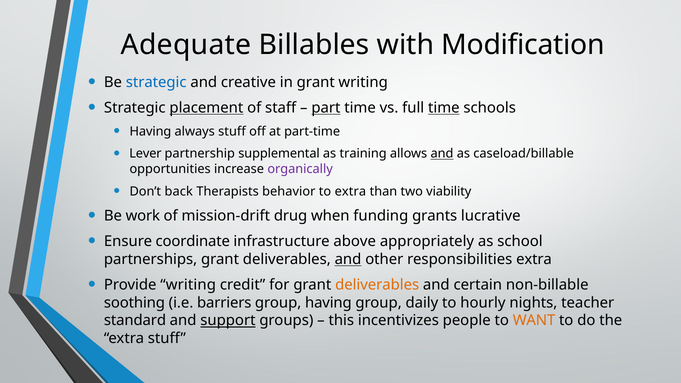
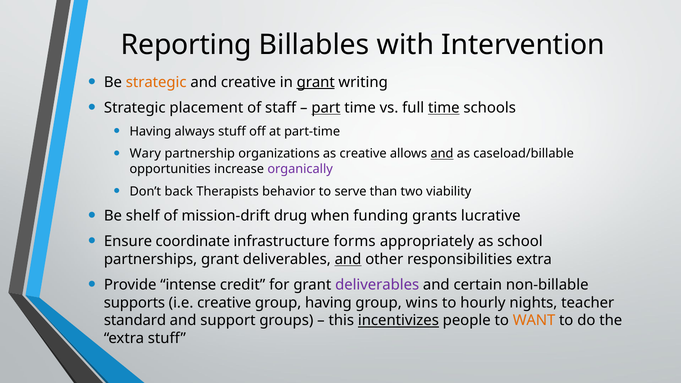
Adequate: Adequate -> Reporting (186, 45)
Modification: Modification -> Intervention (523, 45)
strategic colour: blue -> orange (156, 82)
grant underline: none -> present (316, 82)
placement underline: present -> none (206, 108)
Lever: Lever -> Wary (145, 154)
supplemental: supplemental -> organizations (279, 154)
as training: training -> creative (363, 154)
to extra: extra -> serve (350, 192)
work: work -> shelf (143, 216)
above: above -> forms (355, 241)
Provide writing: writing -> intense (188, 285)
deliverables colour: orange -> purple (377, 285)
soothing: soothing -> supports (134, 303)
i.e barriers: barriers -> creative (224, 303)
daily: daily -> wins (422, 303)
support underline: present -> none (228, 321)
incentivizes underline: none -> present (398, 321)
